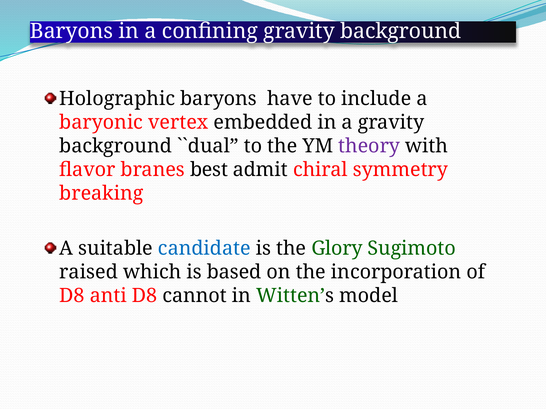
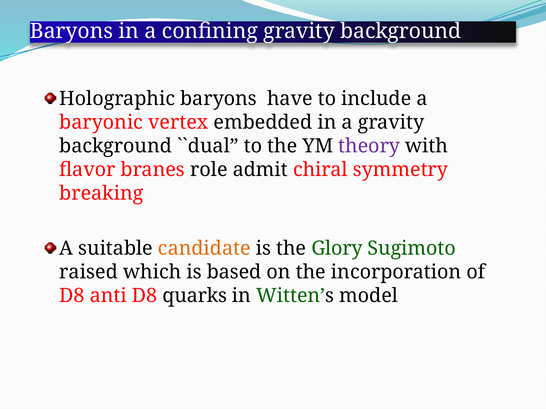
best: best -> role (209, 170)
candidate colour: blue -> orange (204, 249)
cannot: cannot -> quarks (195, 296)
